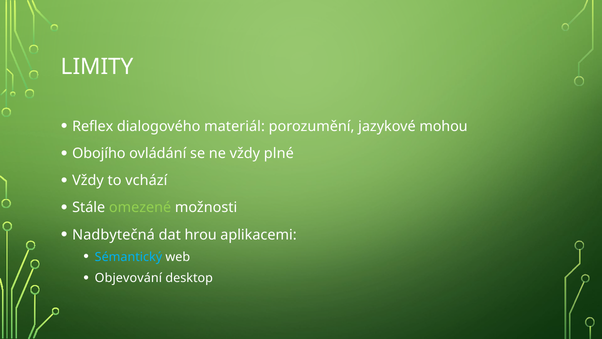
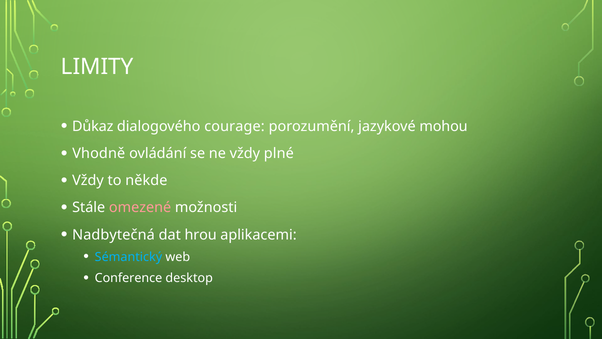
Reflex: Reflex -> Důkaz (93, 126)
materiál: materiál -> courage (234, 126)
Obojího: Obojího -> Vhodně (99, 153)
vchází: vchází -> někde (146, 180)
omezené colour: light green -> pink (140, 207)
Objevování: Objevování -> Conference (128, 278)
